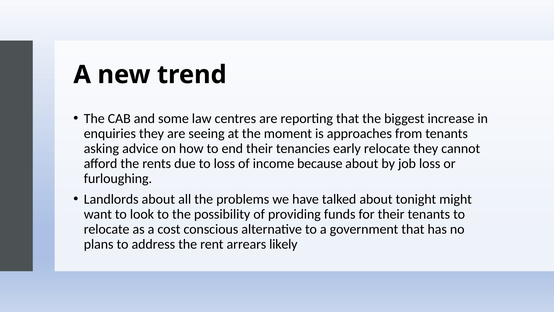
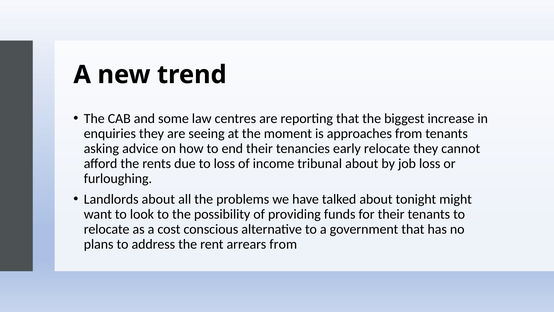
because: because -> tribunal (320, 163)
arrears likely: likely -> from (283, 244)
